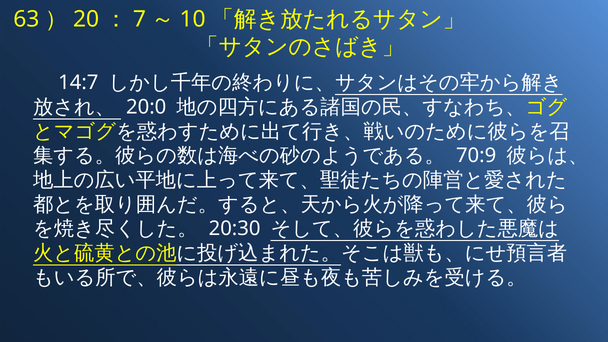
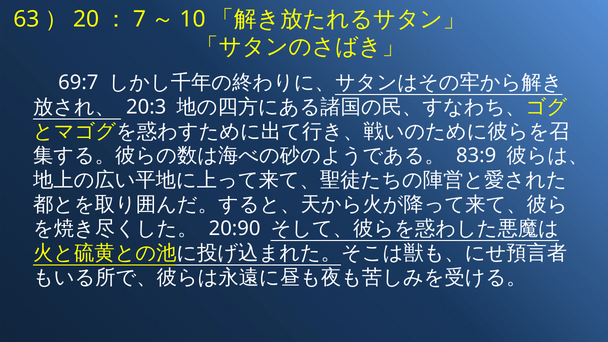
14:7: 14:7 -> 69:7 (78, 83)
20:0: 20:0 -> 20:3 (146, 107)
70:9: 70:9 -> 83:9 (476, 156)
20:30: 20:30 -> 20:90 (235, 229)
